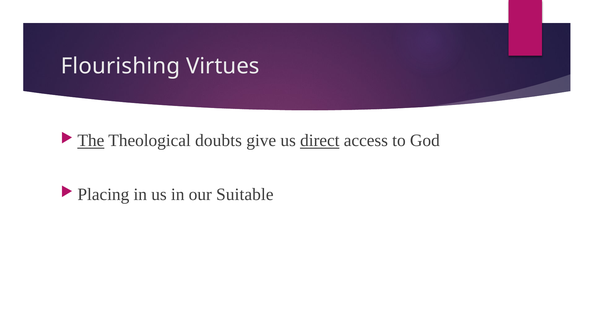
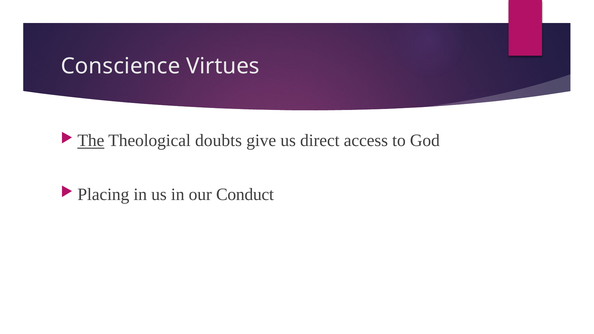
Flourishing: Flourishing -> Conscience (120, 66)
direct underline: present -> none (320, 141)
Suitable: Suitable -> Conduct (245, 195)
